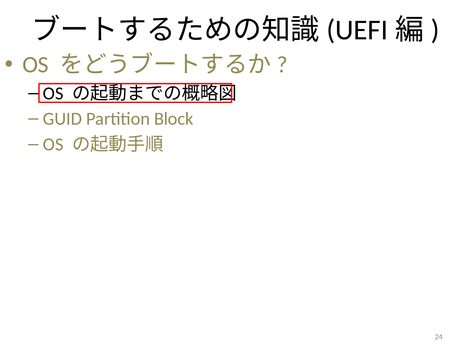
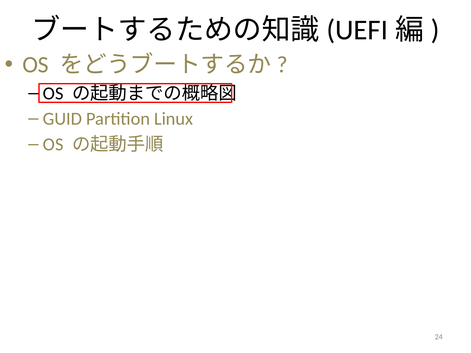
Block: Block -> Linux (174, 119)
